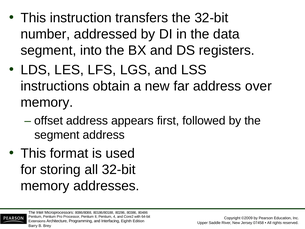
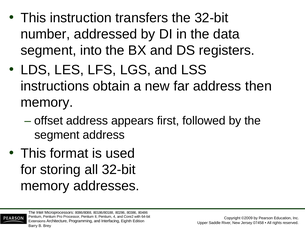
over: over -> then (259, 86)
